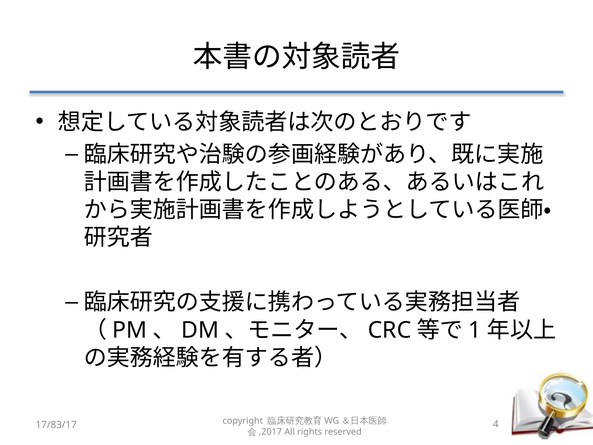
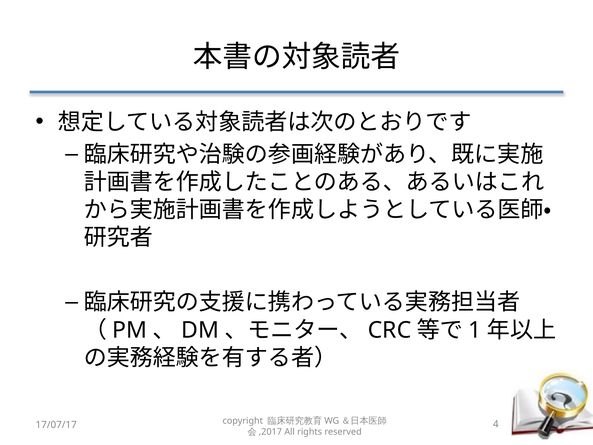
17/83/17: 17/83/17 -> 17/07/17 (56, 425)
